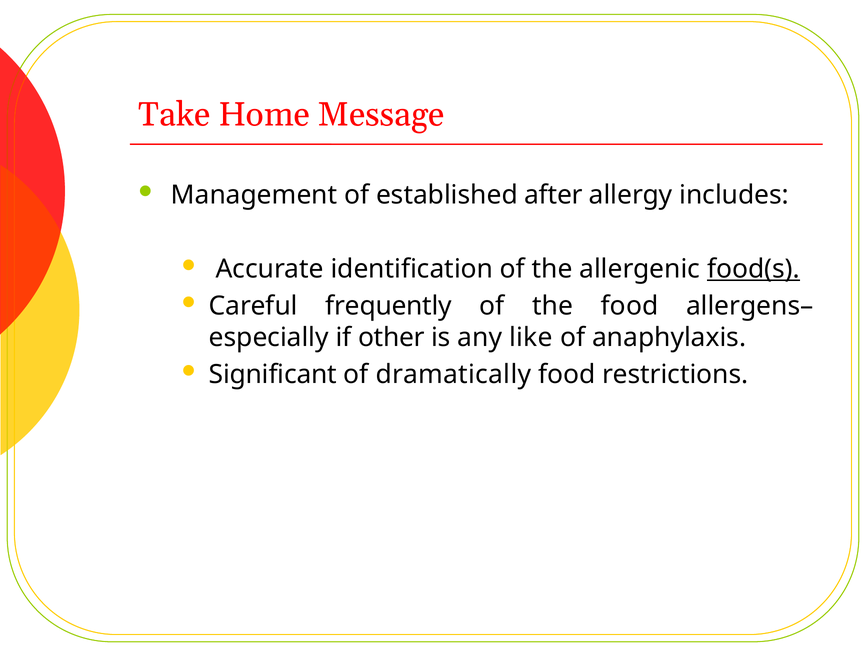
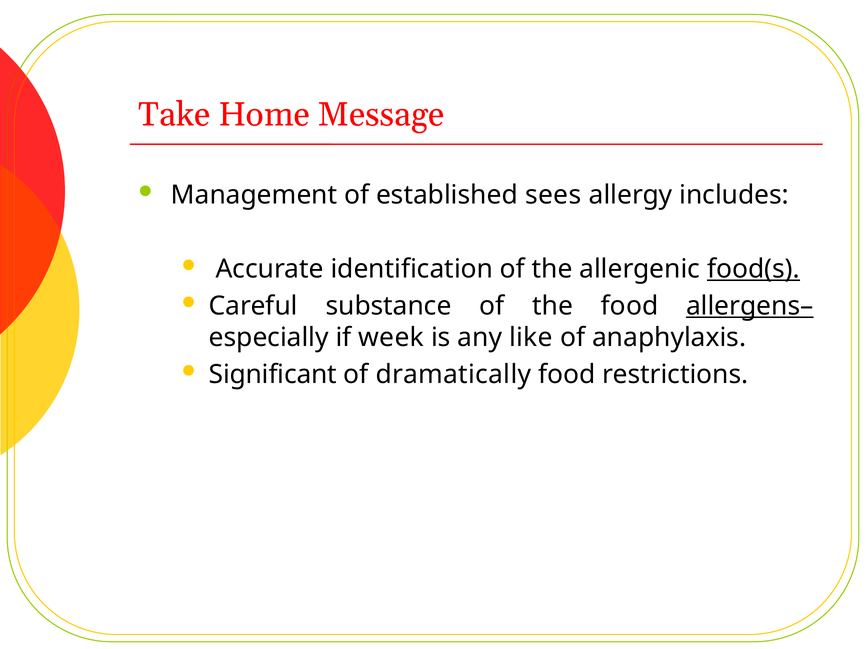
after: after -> sees (553, 195)
frequently: frequently -> substance (389, 306)
allergens– underline: none -> present (750, 306)
other: other -> week (391, 338)
